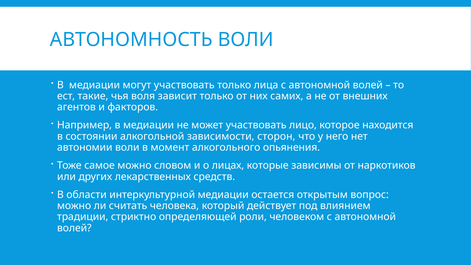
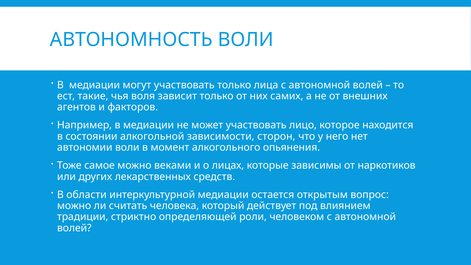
словом: словом -> веками (173, 165)
